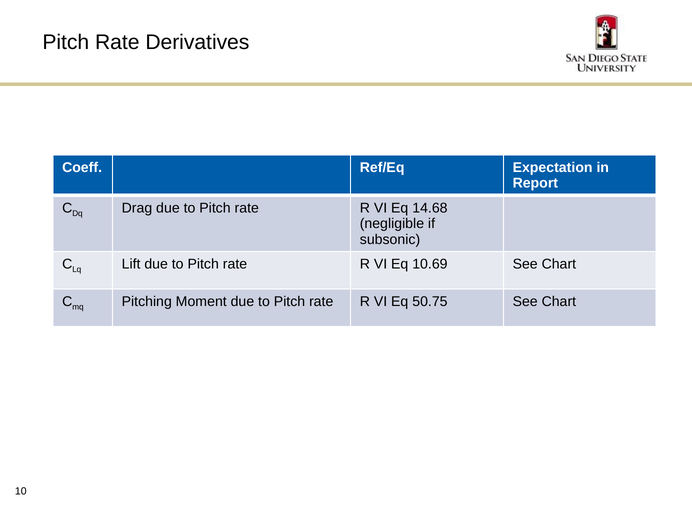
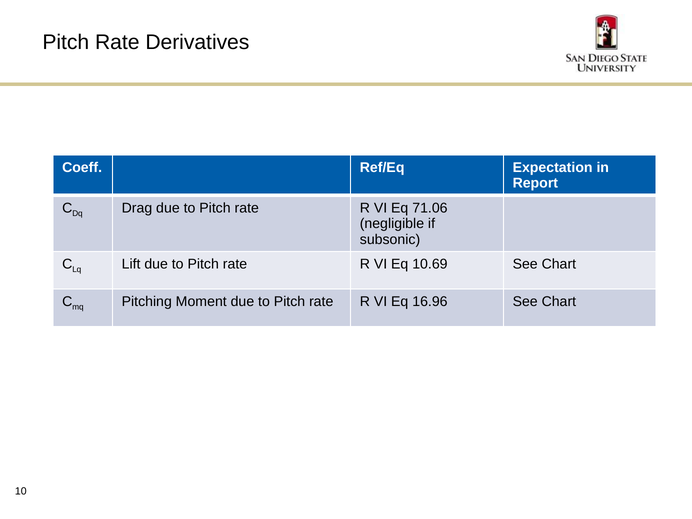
14.68: 14.68 -> 71.06 (430, 208)
50.75: 50.75 -> 16.96 (430, 302)
